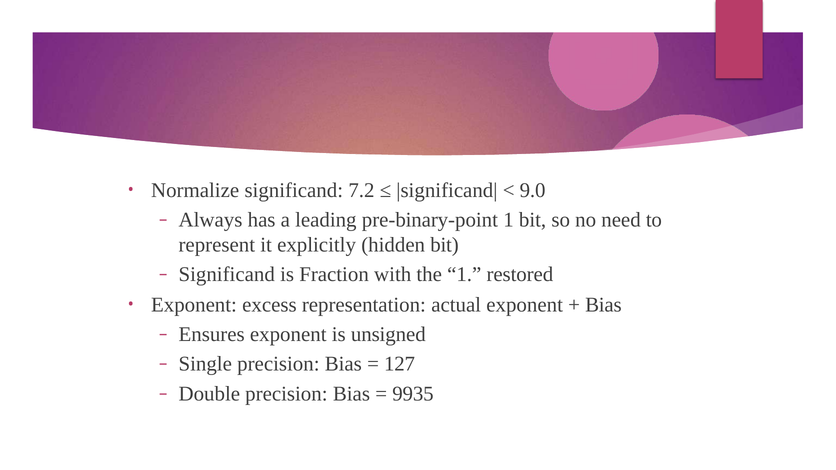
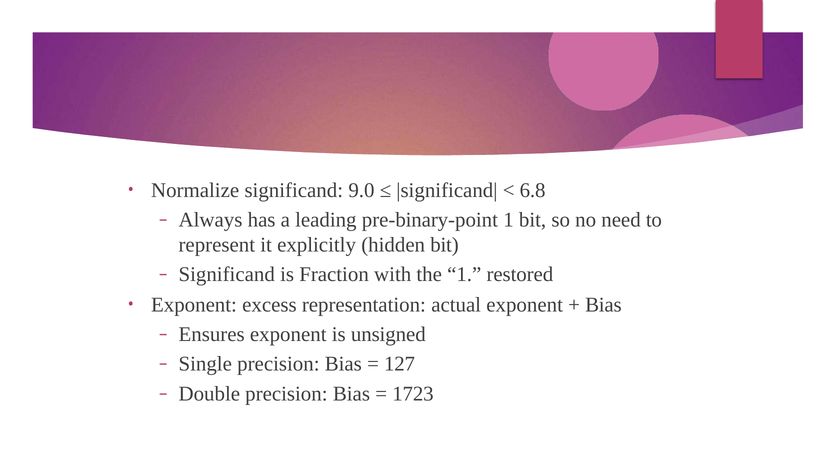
7.2: 7.2 -> 9.0 (361, 190)
9.0: 9.0 -> 6.8 (533, 190)
9935: 9935 -> 1723 (413, 394)
